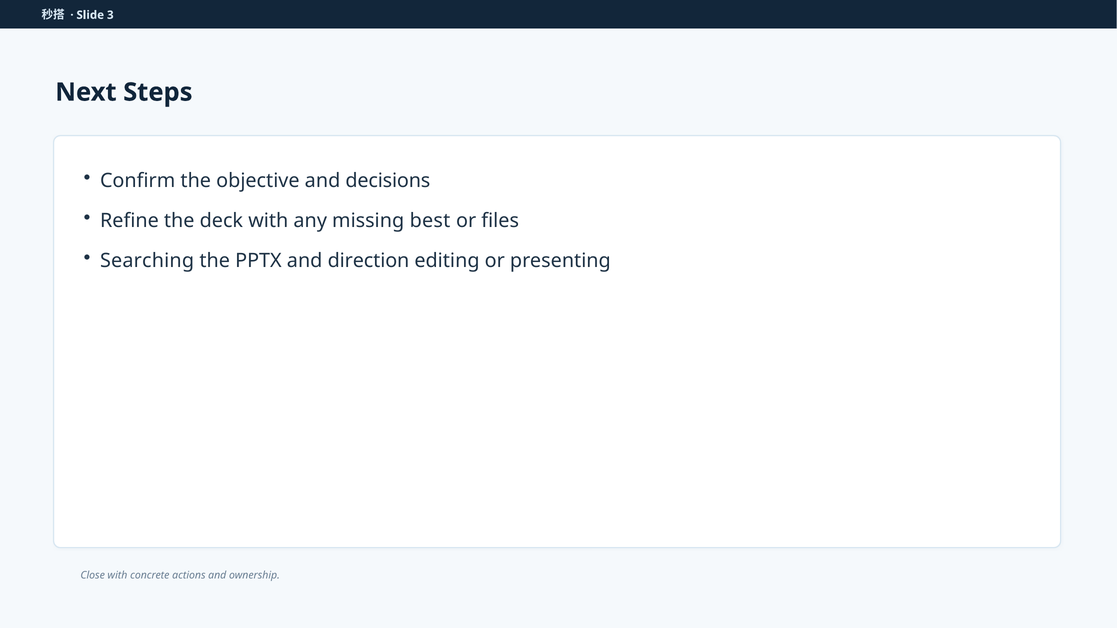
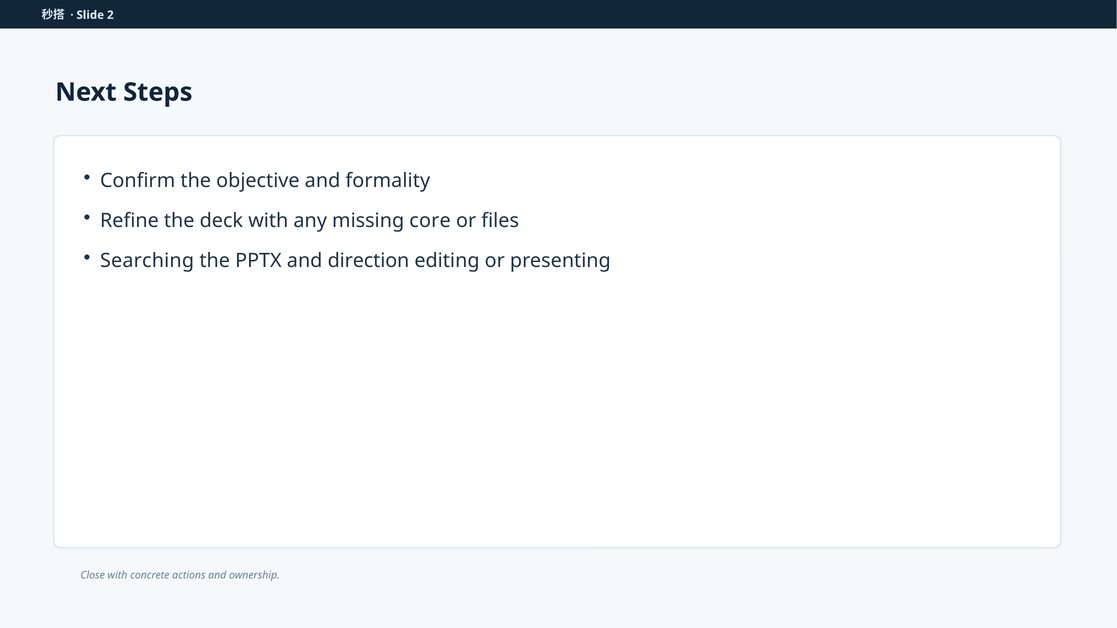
3: 3 -> 2 (110, 15)
decisions: decisions -> formality (388, 181)
best: best -> core (430, 221)
